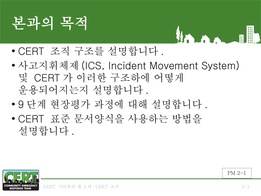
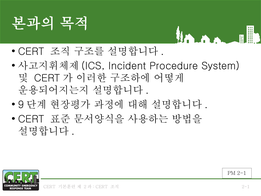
Movement: Movement -> Procedure (174, 66)
